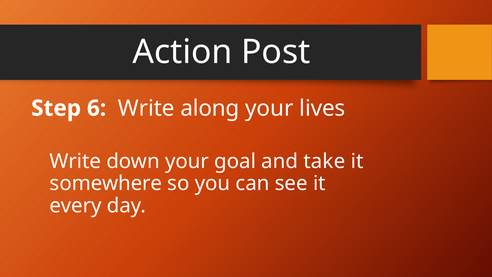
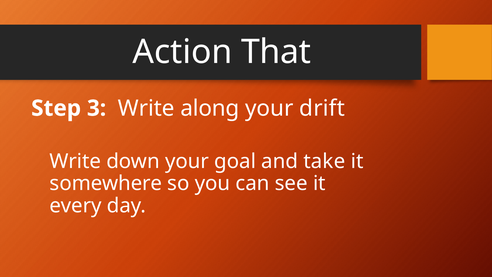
Post: Post -> That (276, 52)
6: 6 -> 3 (97, 108)
lives: lives -> drift (322, 108)
